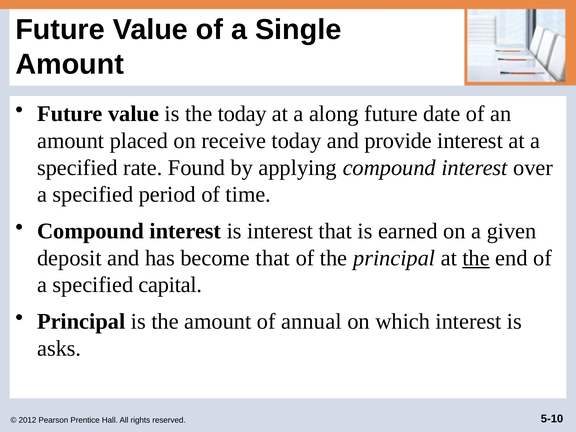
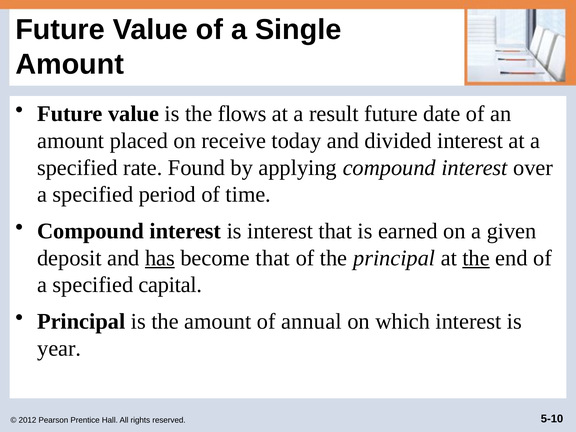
the today: today -> flows (242, 114)
along: along -> result (334, 114)
provide: provide -> divided (398, 141)
has underline: none -> present (160, 258)
asks: asks -> year (59, 348)
